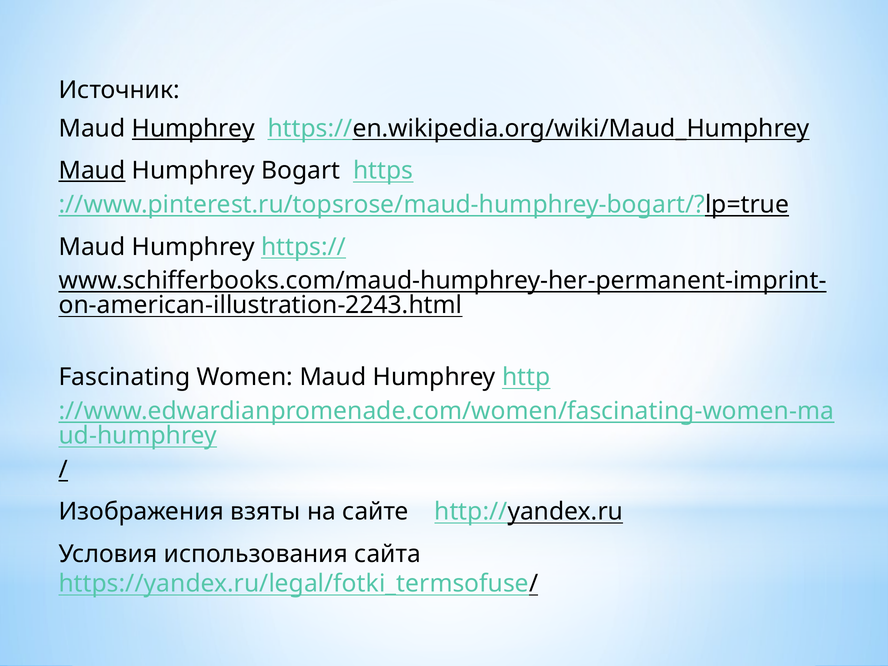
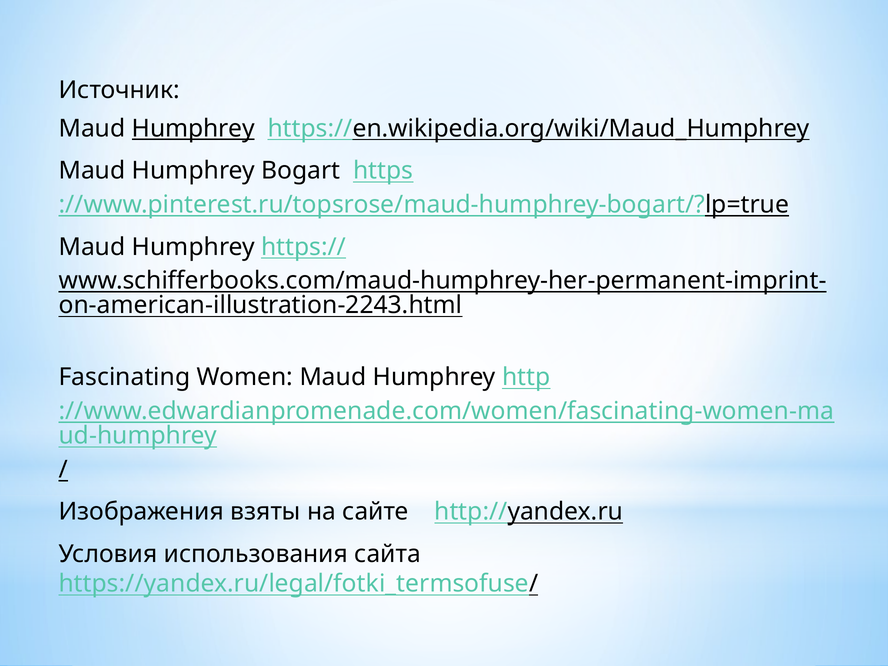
Maud underline: present -> none (92, 171)
